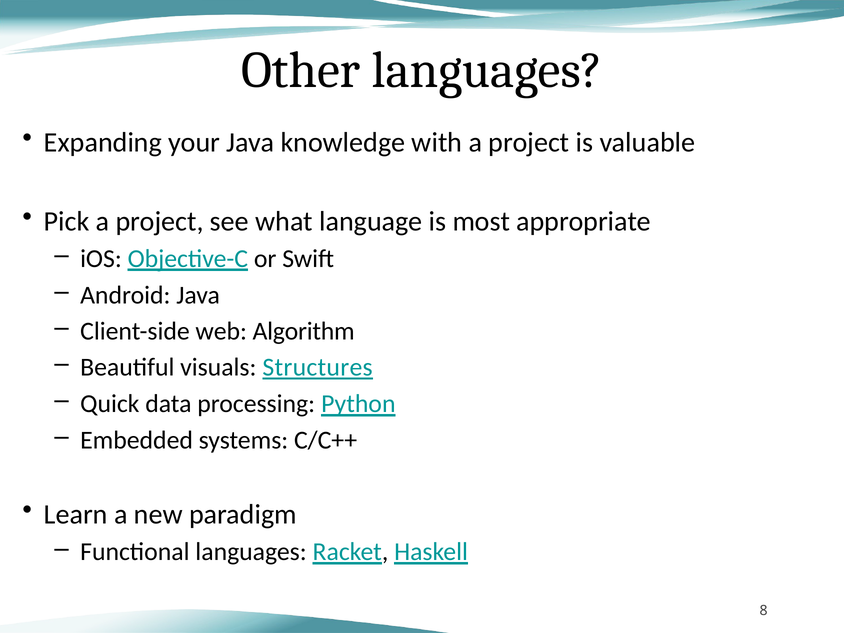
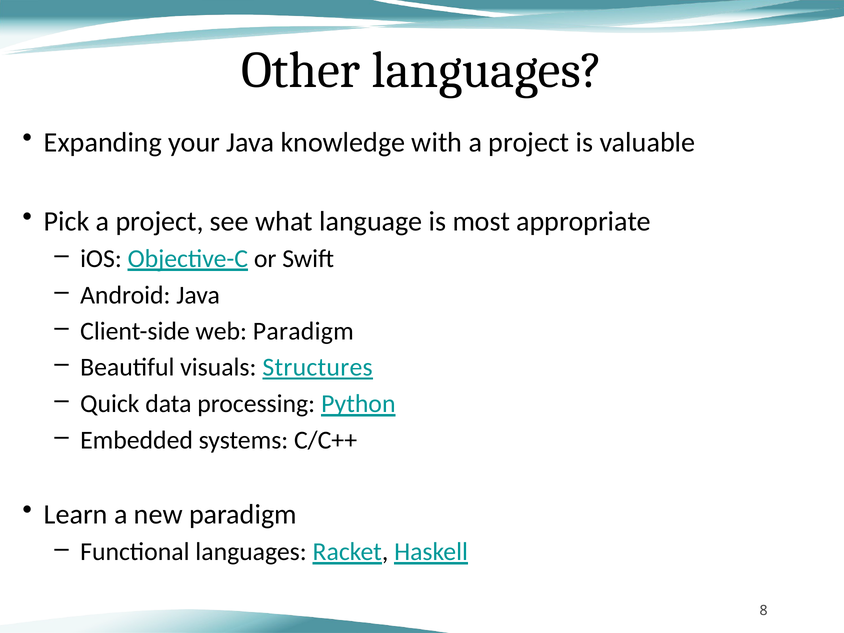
web Algorithm: Algorithm -> Paradigm (303, 331)
